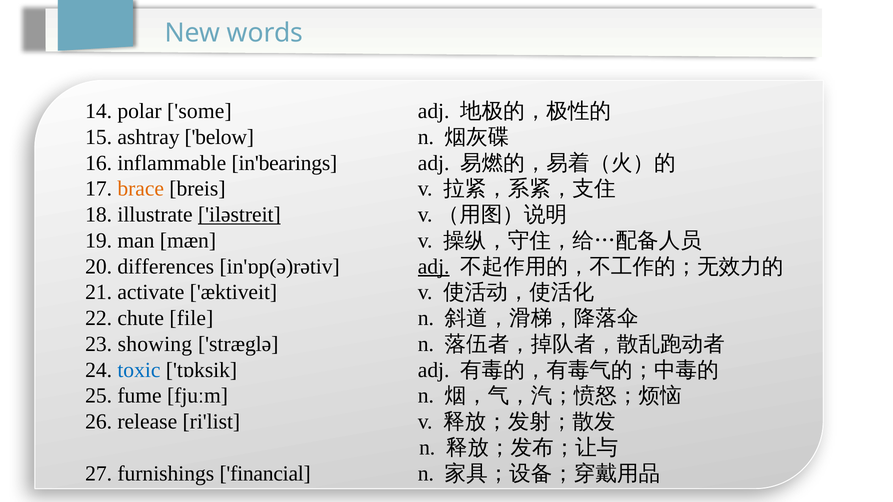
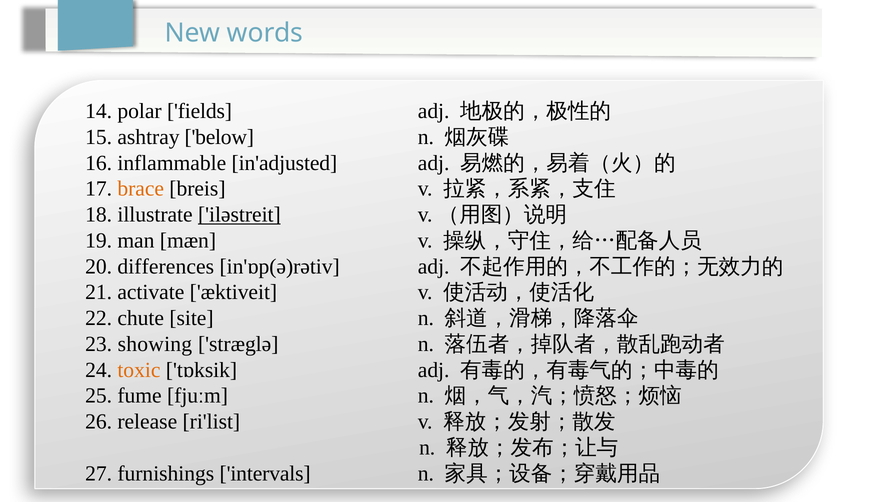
some: some -> fields (200, 111)
in'bearings: in'bearings -> in'adjusted (284, 163)
adj underline: present -> none (434, 267)
file: file -> site (191, 318)
toxic colour: blue -> orange (139, 370)
financial: financial -> intervals (265, 474)
